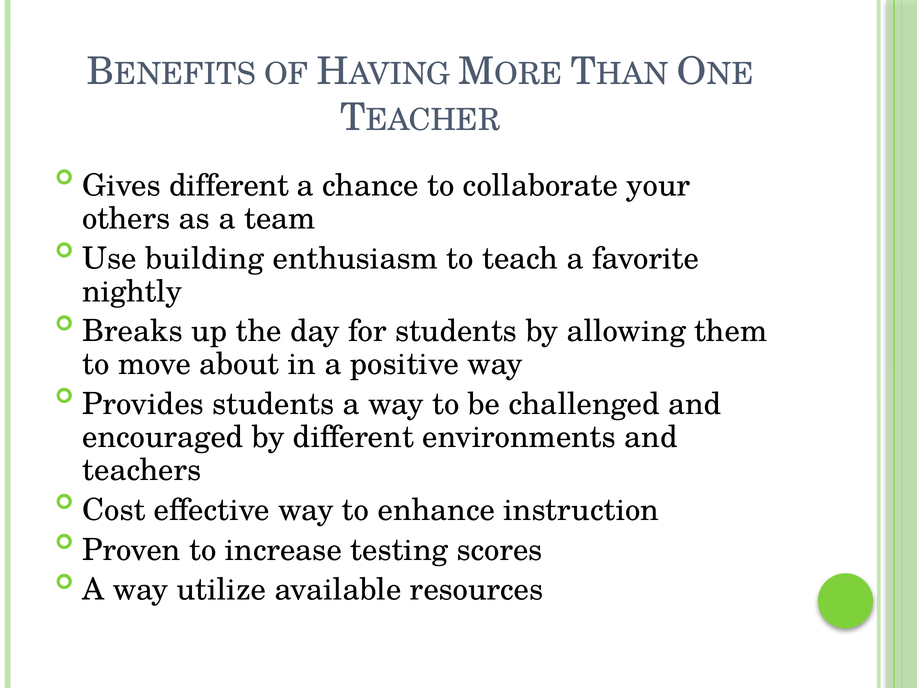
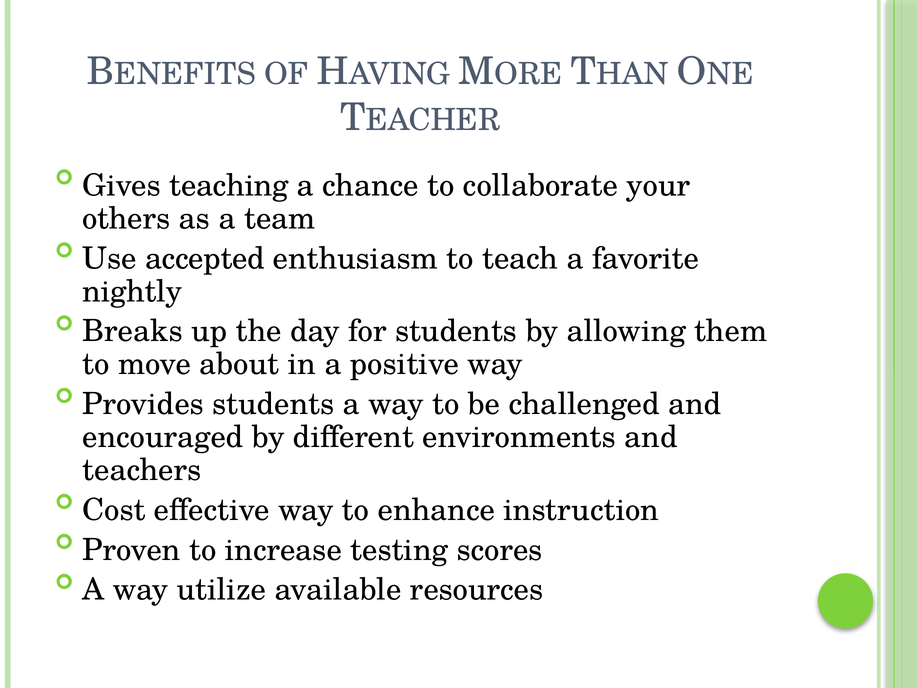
Gives different: different -> teaching (229, 185)
building: building -> accepted (205, 258)
